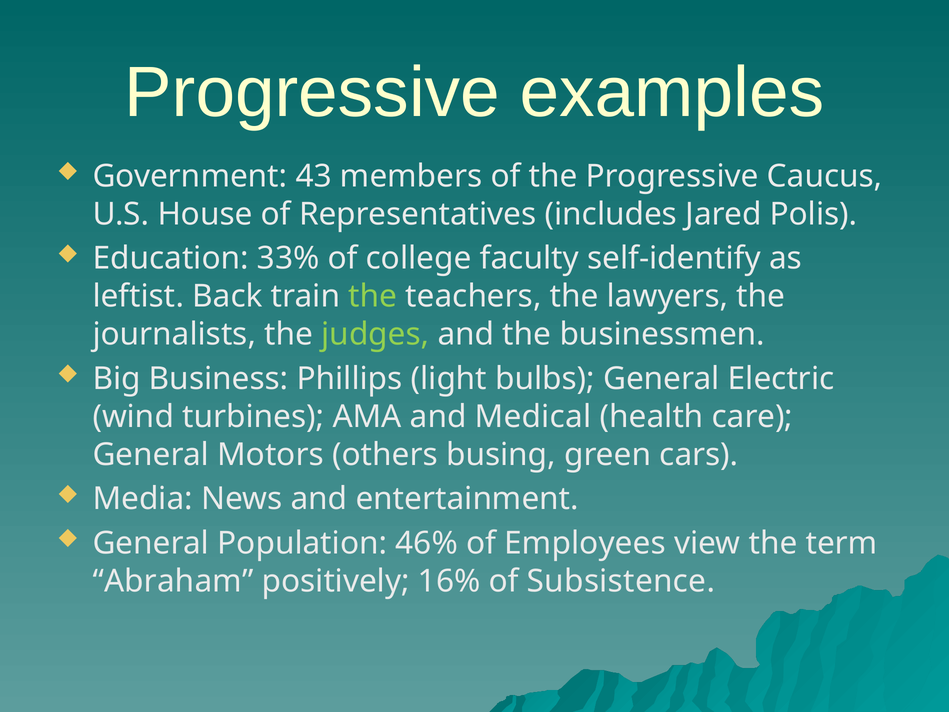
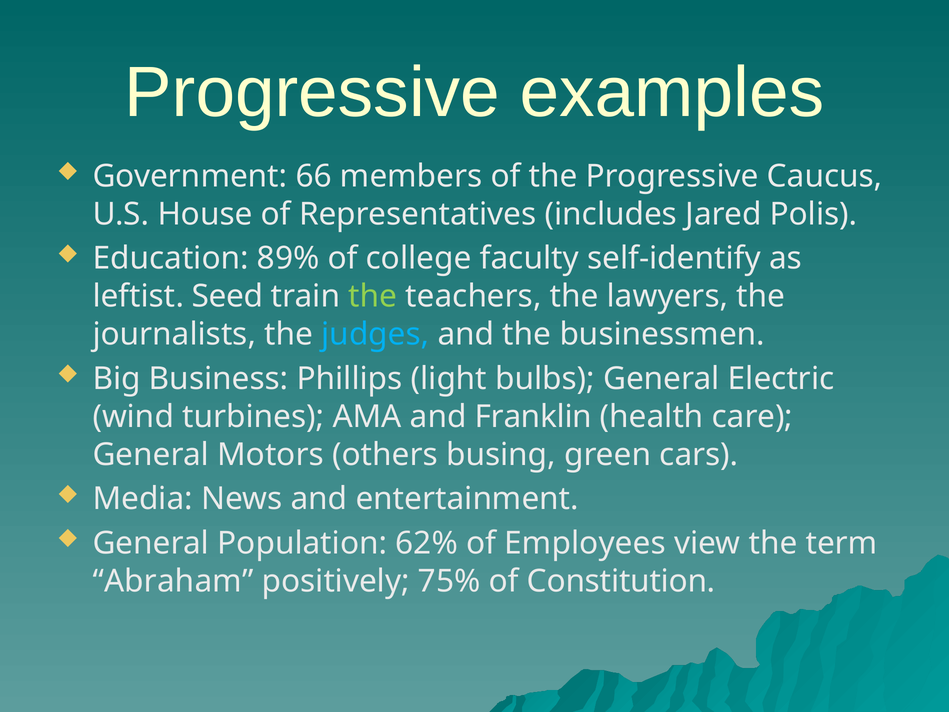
43: 43 -> 66 (314, 176)
33%: 33% -> 89% (288, 258)
Back: Back -> Seed (228, 296)
judges colour: light green -> light blue (375, 334)
Medical: Medical -> Franklin (533, 417)
46%: 46% -> 62% (427, 543)
16%: 16% -> 75% (449, 581)
Subsistence: Subsistence -> Constitution (621, 581)
